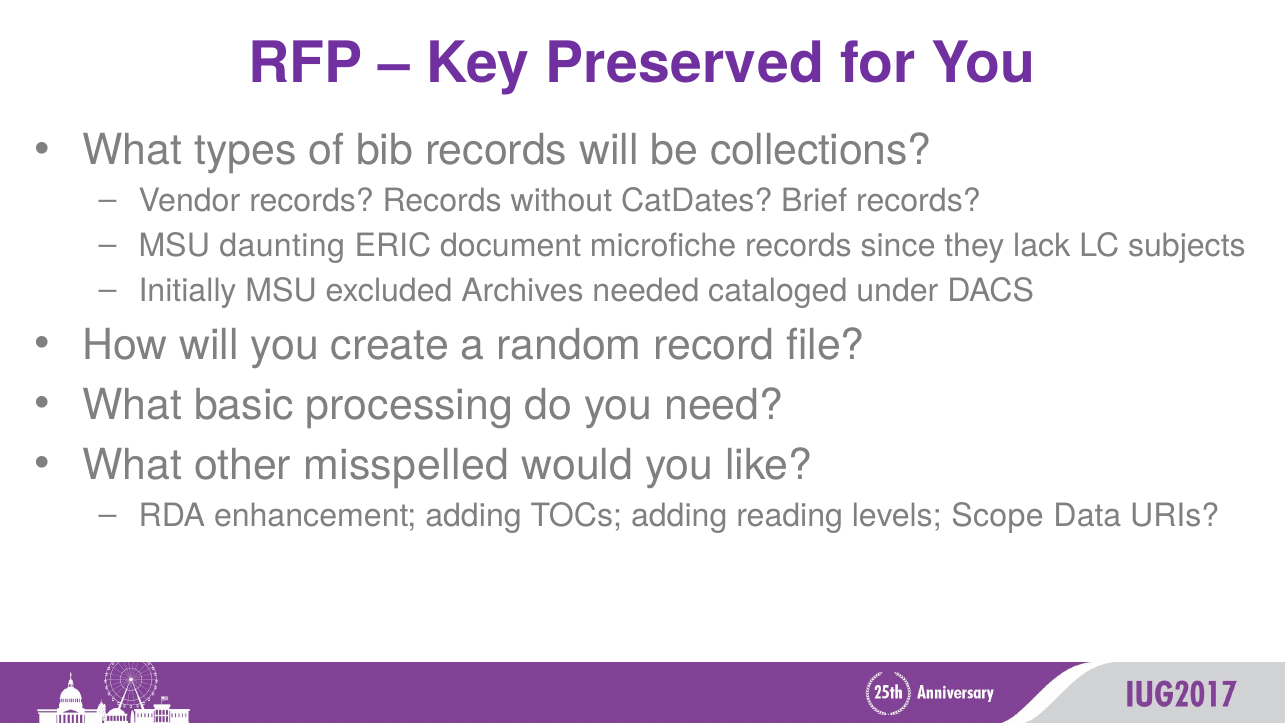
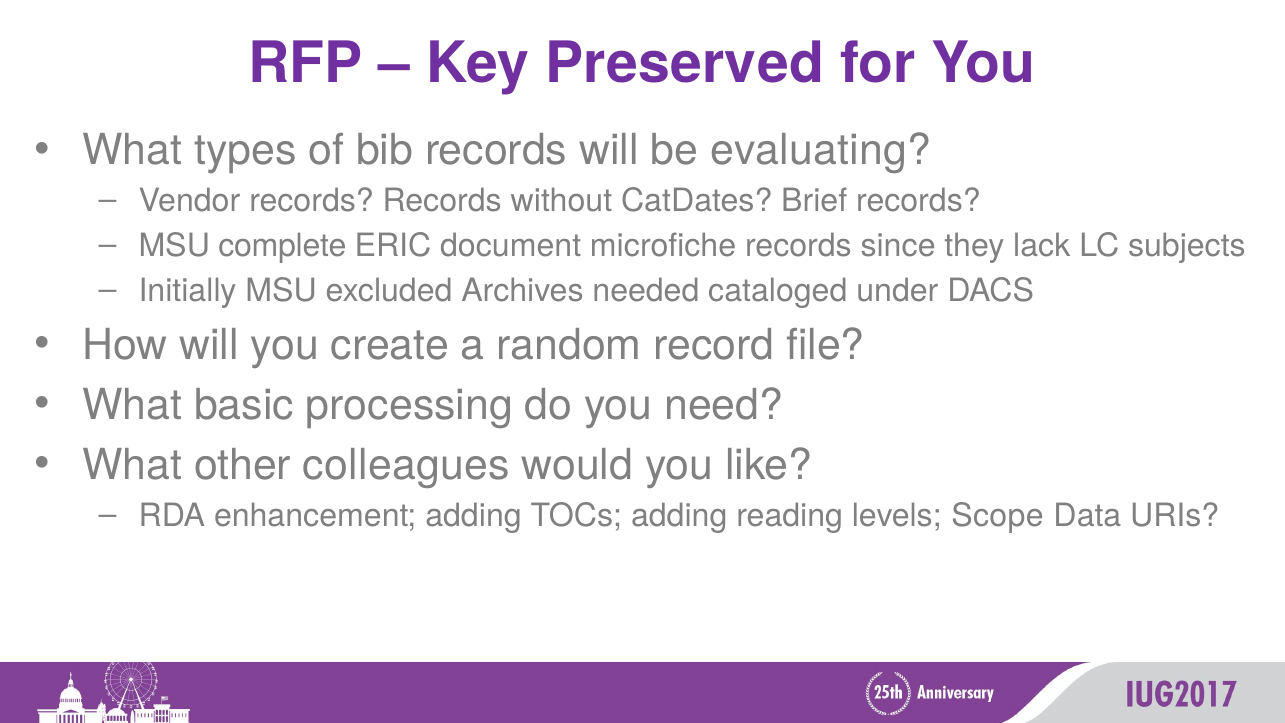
collections: collections -> evaluating (821, 150)
daunting: daunting -> complete (282, 246)
misspelled: misspelled -> colleagues (406, 465)
